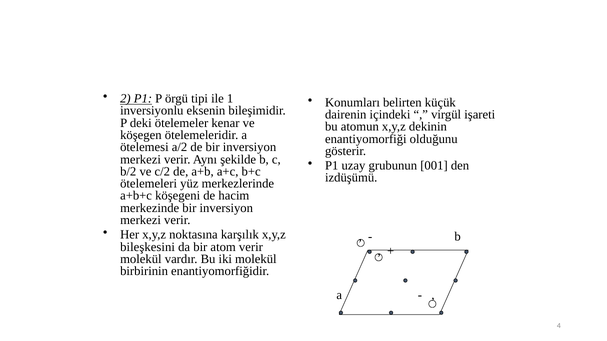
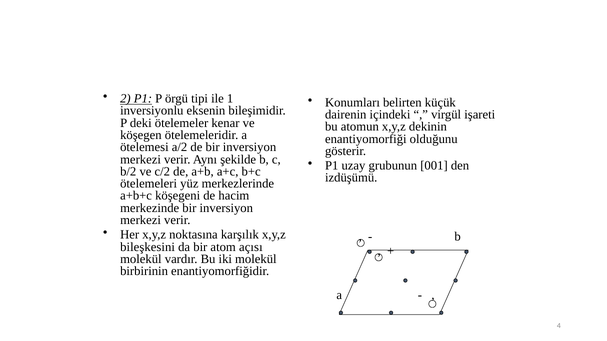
atom verir: verir -> açısı (251, 247)
